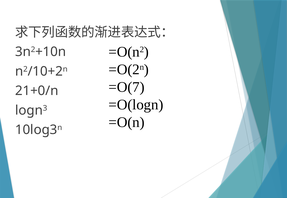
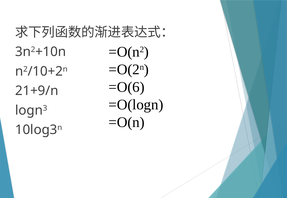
=O(7: =O(7 -> =O(6 (127, 87)
21+0/n: 21+0/n -> 21+9/n (37, 91)
